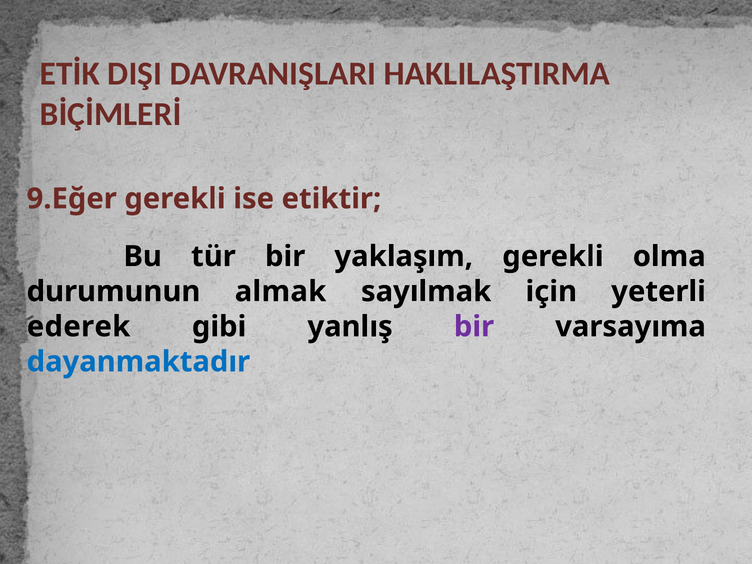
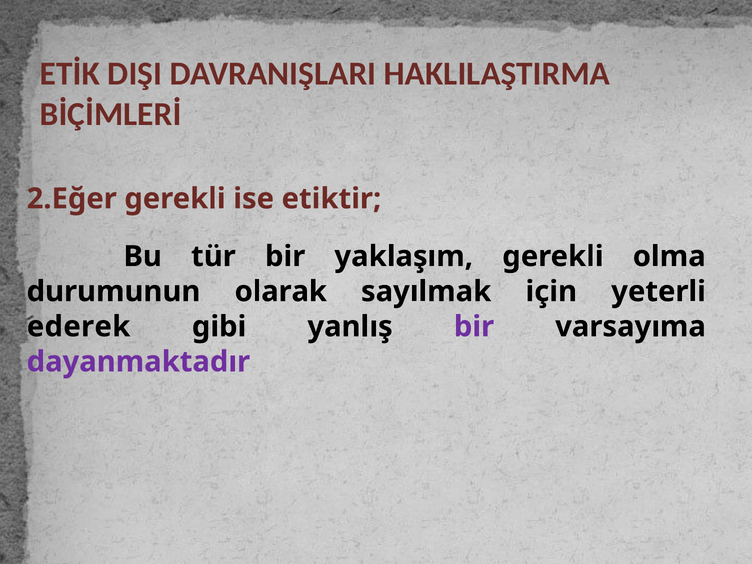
9.Eğer: 9.Eğer -> 2.Eğer (72, 199)
almak: almak -> olarak (281, 292)
dayanmaktadır colour: blue -> purple (138, 362)
